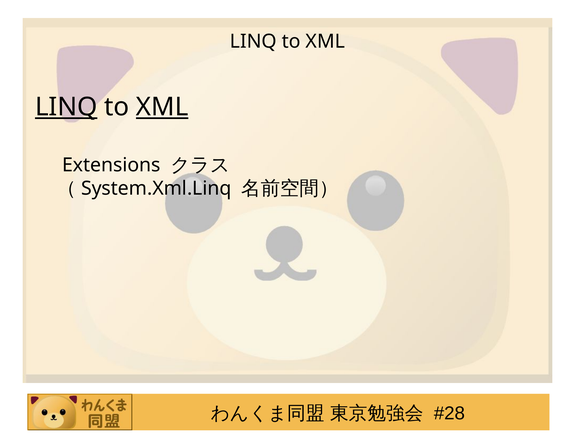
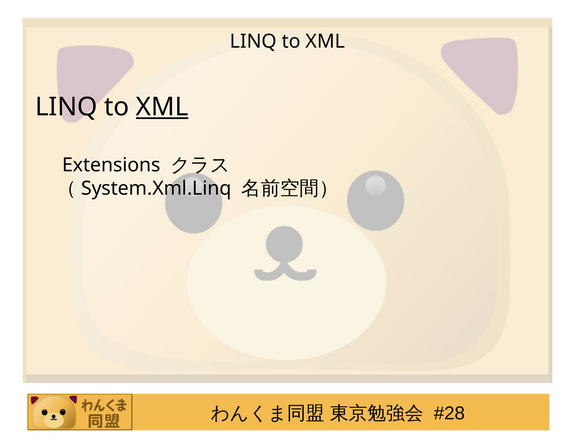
LINQ underline: present -> none (66, 107)
